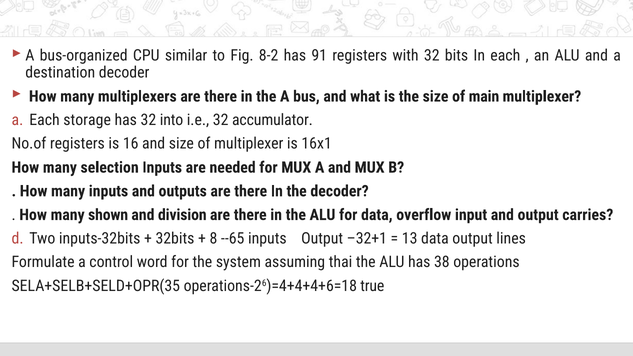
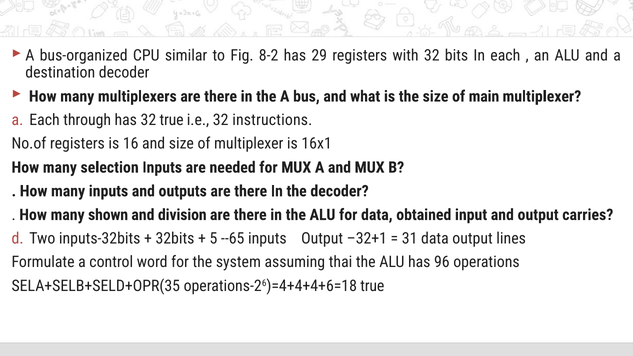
91: 91 -> 29 (319, 56)
storage: storage -> through (87, 120)
32 into: into -> true (172, 120)
accumulator: accumulator -> instructions (272, 120)
overflow: overflow -> obtained (424, 215)
8: 8 -> 5 (213, 239)
13: 13 -> 31 (410, 239)
38: 38 -> 96 (442, 262)
